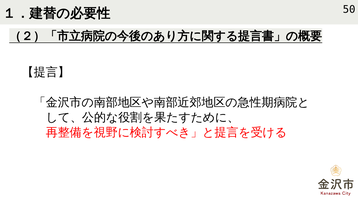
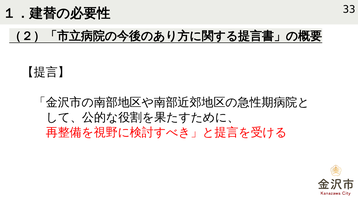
50: 50 -> 33 (349, 10)
